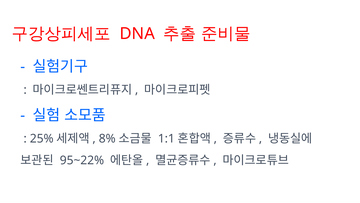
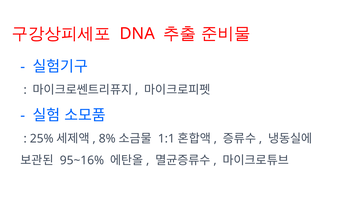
95~22%: 95~22% -> 95~16% (82, 160)
